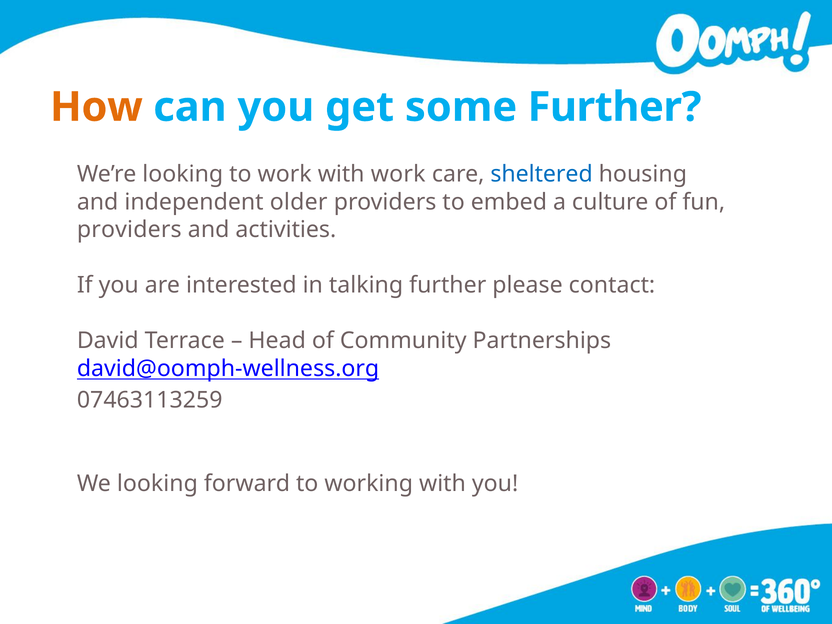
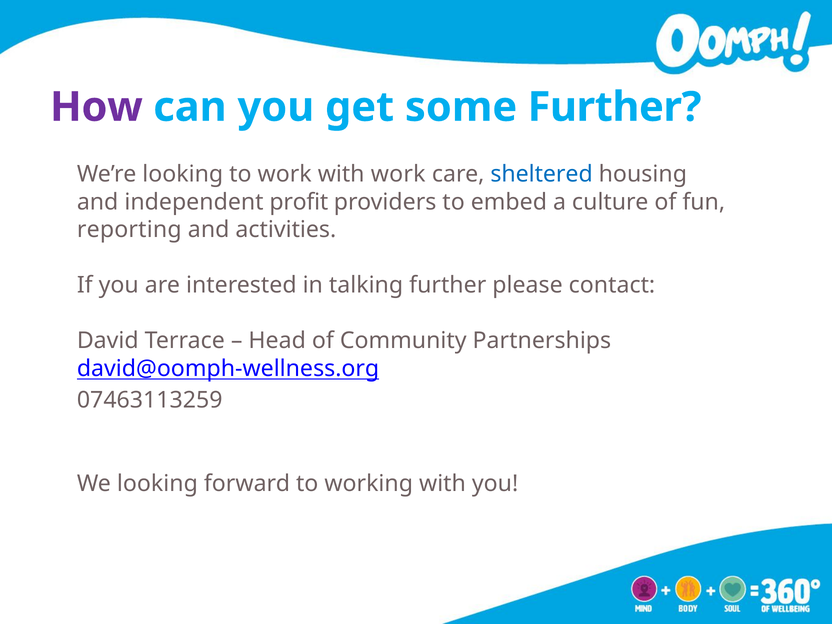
How colour: orange -> purple (96, 107)
older: older -> profit (299, 202)
providers: providers -> reporting (129, 230)
